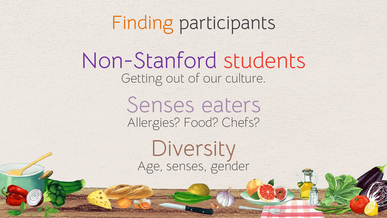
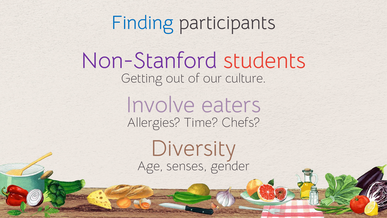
Finding colour: orange -> blue (143, 23)
Senses: Senses -> Involve (161, 105)
Food: Food -> Time (201, 122)
